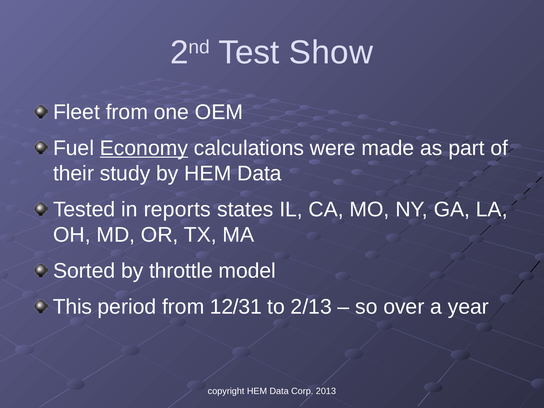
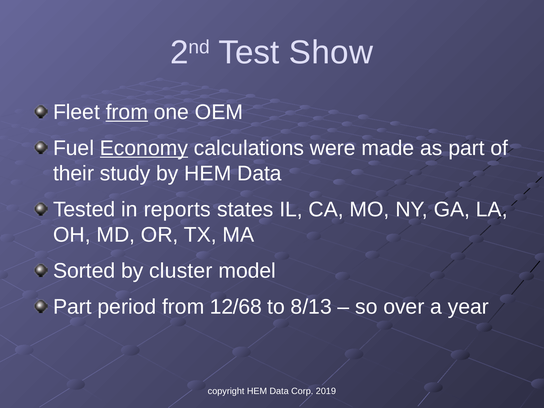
from underline: none -> present (127, 112)
throttle: throttle -> cluster (181, 271)
This: This -> Part (72, 307)
12/31: 12/31 -> 12/68 (236, 307)
2/13: 2/13 -> 8/13 (311, 307)
2013: 2013 -> 2019 (326, 391)
